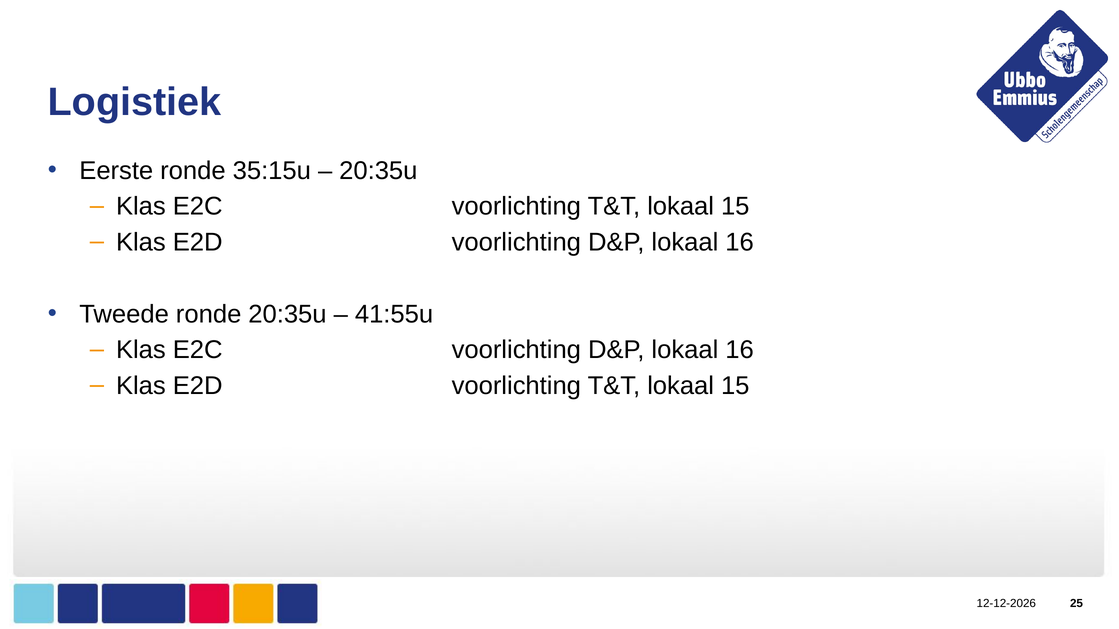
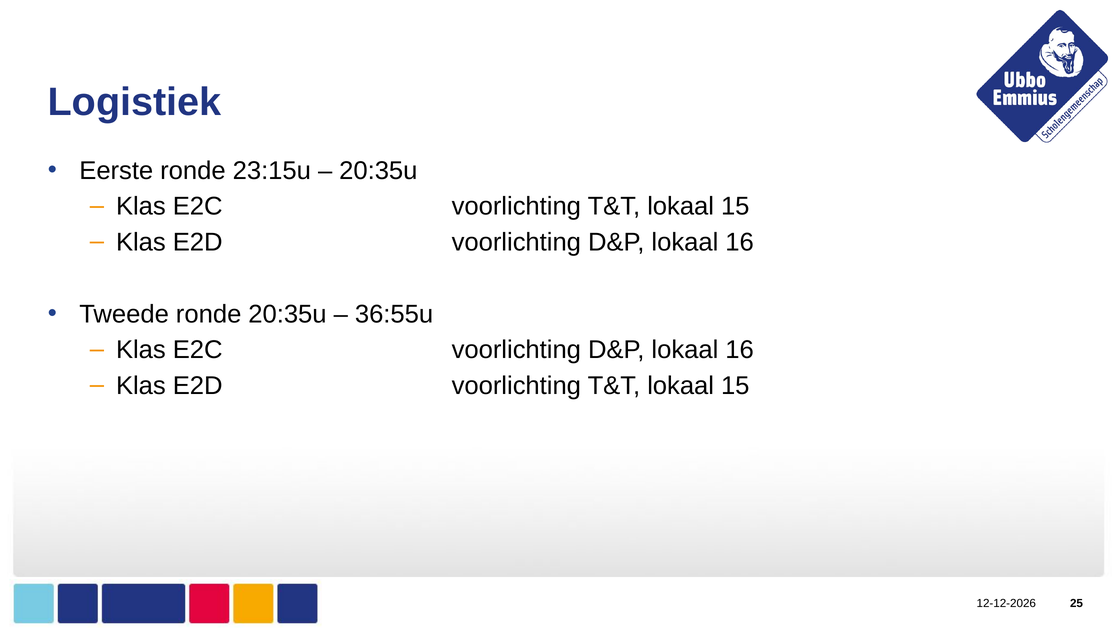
35:15u: 35:15u -> 23:15u (272, 171)
41:55u: 41:55u -> 36:55u (394, 314)
